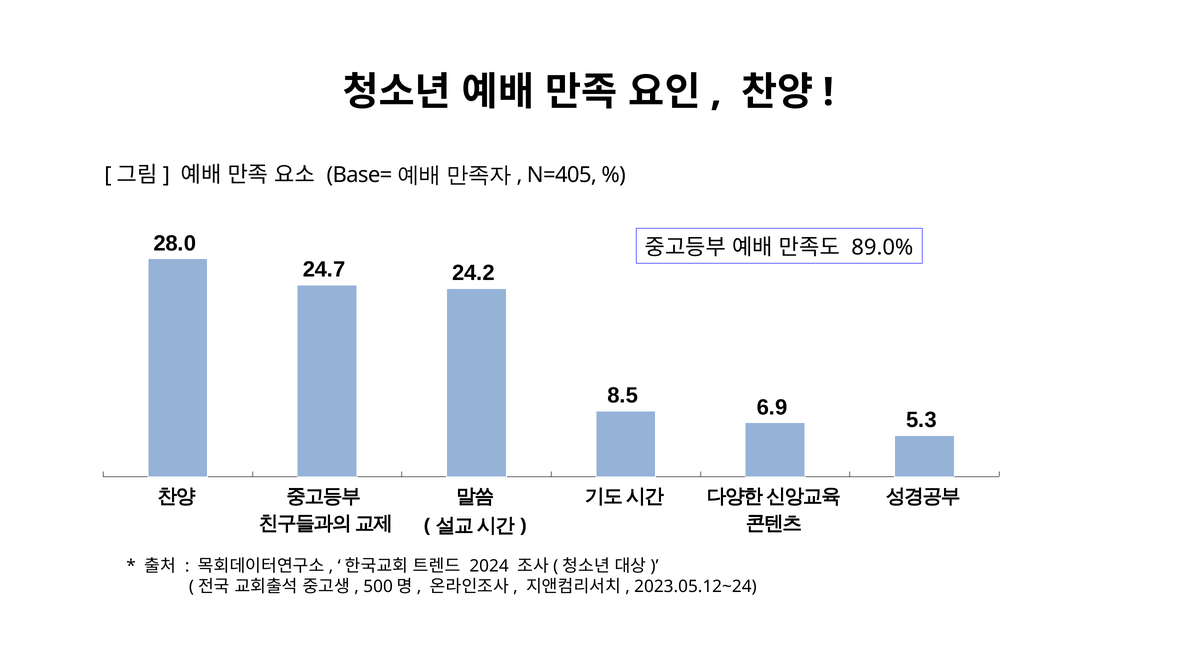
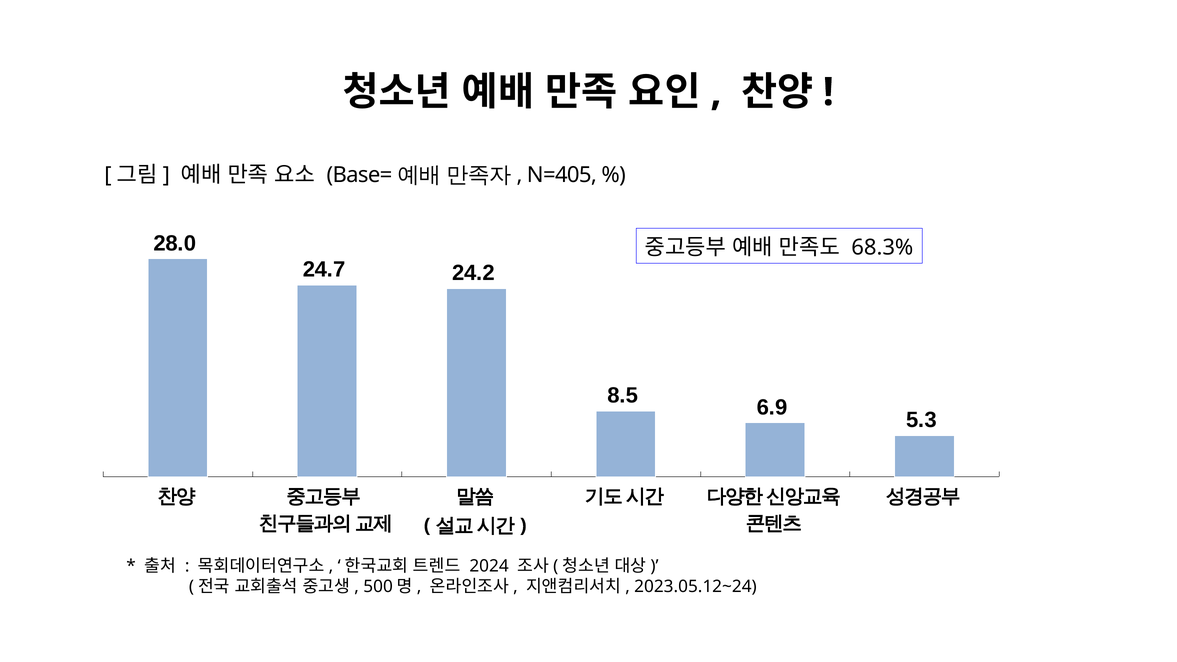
89.0%: 89.0% -> 68.3% (882, 247)
